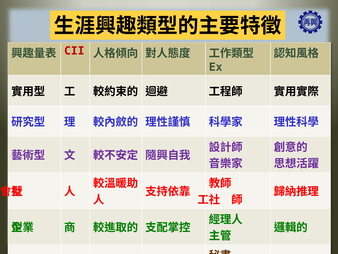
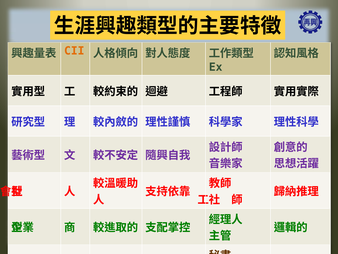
CII colour: red -> orange (74, 51)
